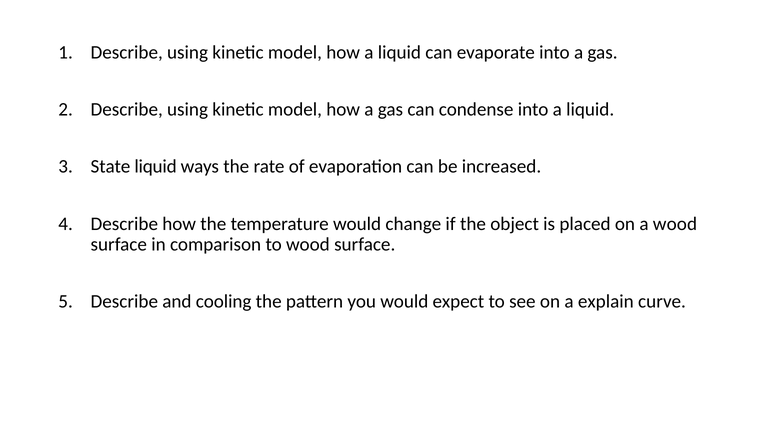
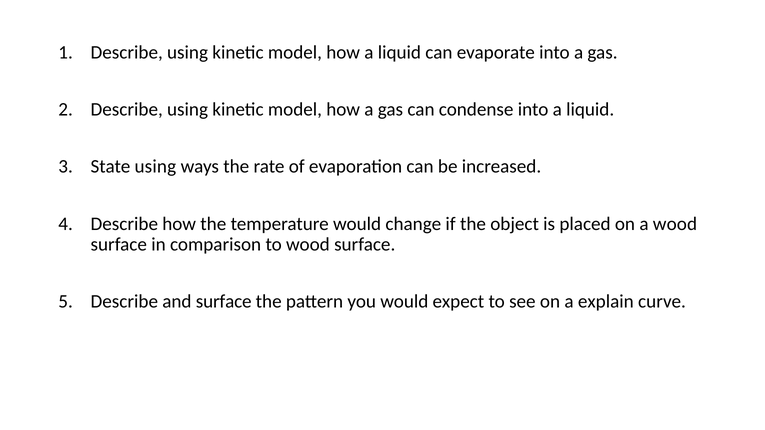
State liquid: liquid -> using (155, 167)
and cooling: cooling -> surface (224, 302)
